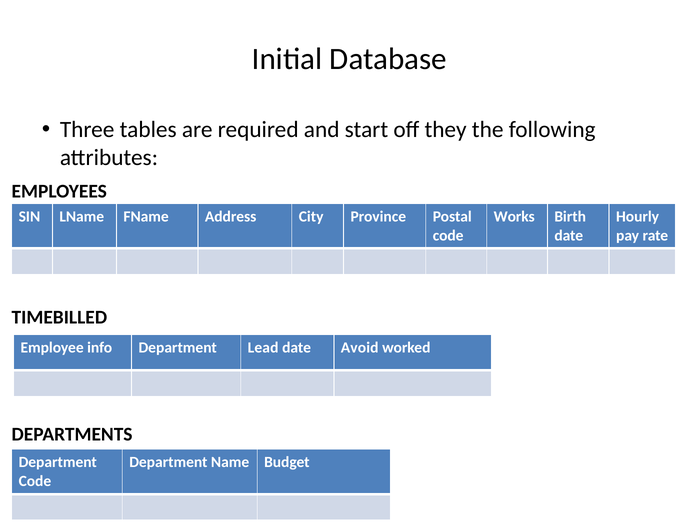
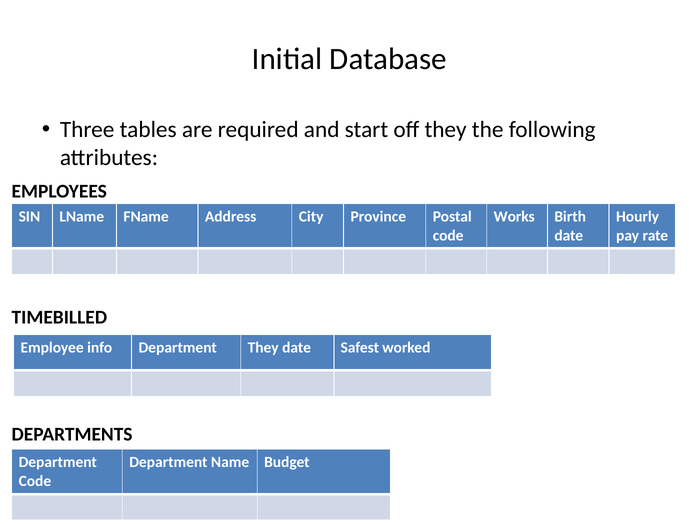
Department Lead: Lead -> They (263, 348)
Avoid: Avoid -> Safest (360, 348)
